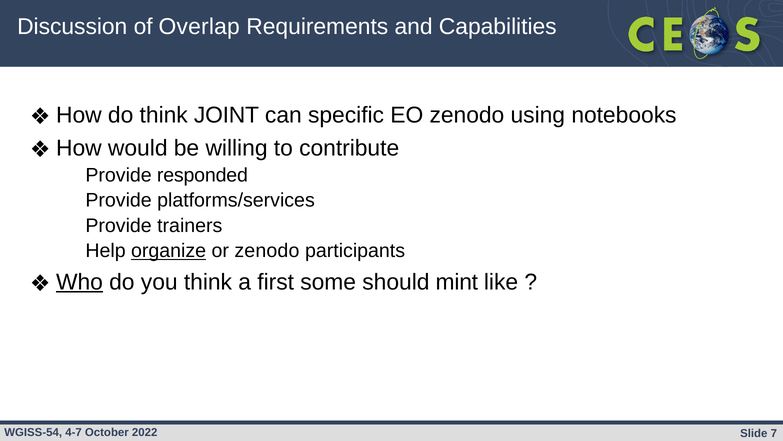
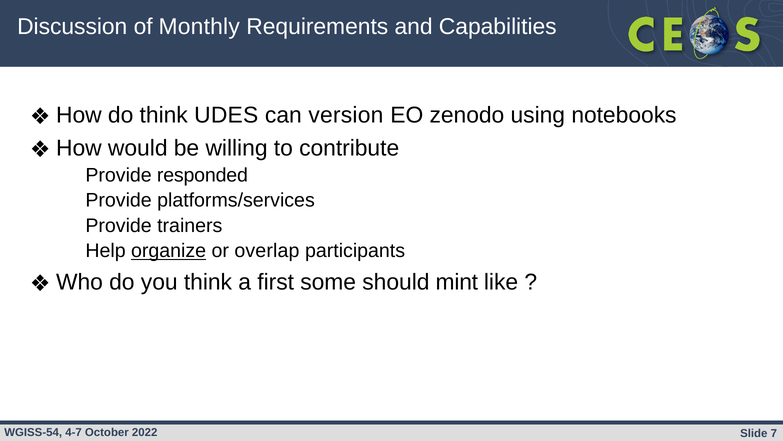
Overlap: Overlap -> Monthly (199, 26)
JOINT: JOINT -> UDES (226, 115)
specific: specific -> version (346, 115)
or zenodo: zenodo -> overlap (267, 251)
Who underline: present -> none (79, 282)
